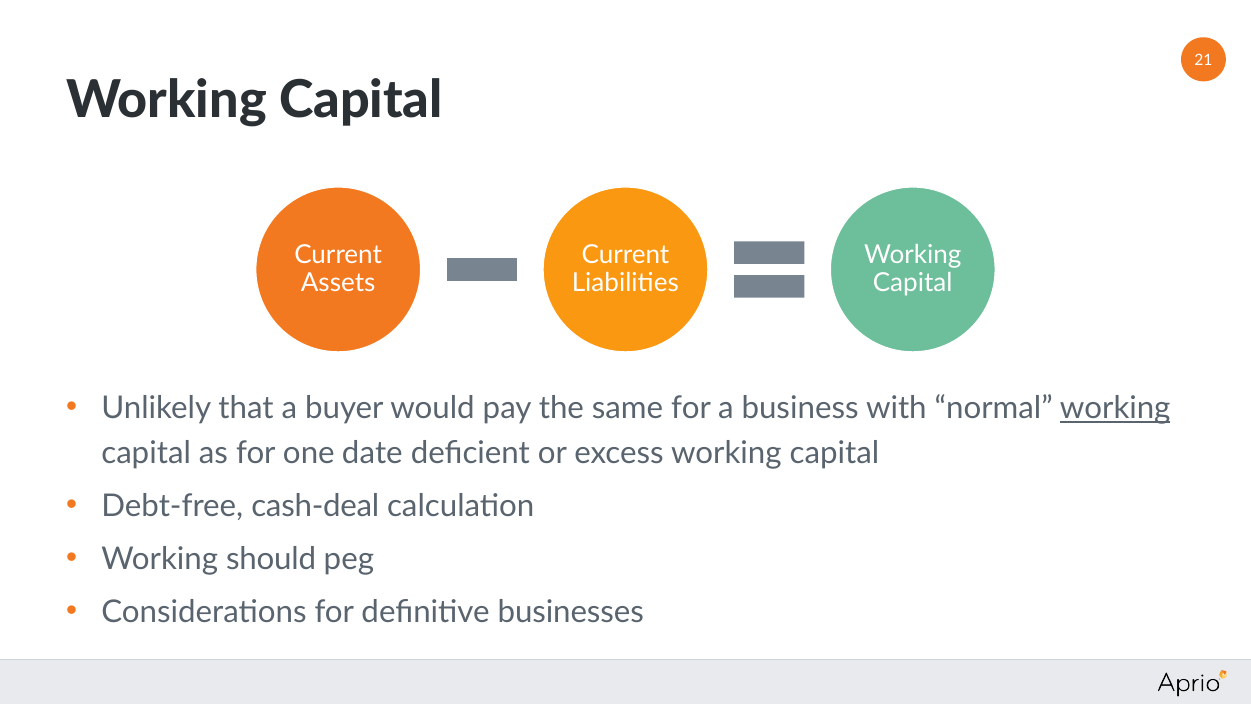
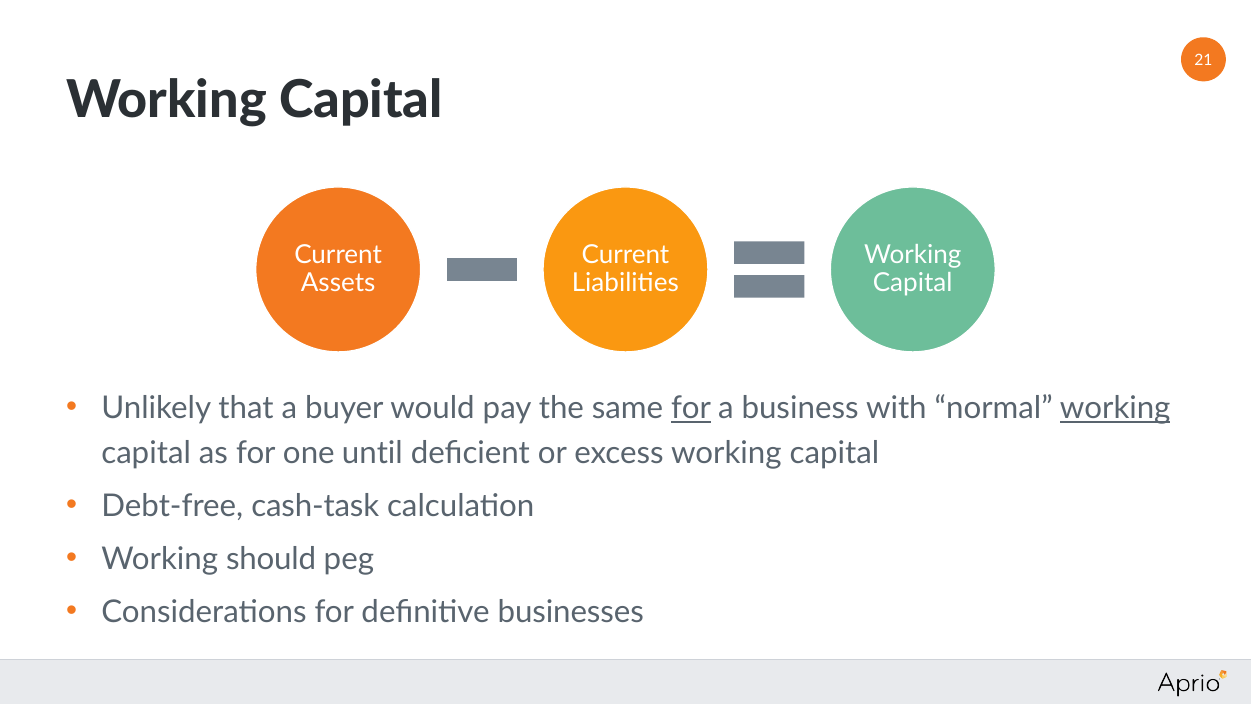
for underline: none -> present (691, 408)
date: date -> until (372, 453)
cash-deal: cash-deal -> cash-task (315, 506)
